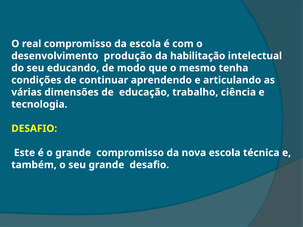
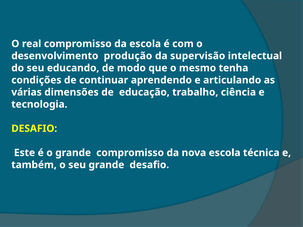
habilitação: habilitação -> supervisão (198, 56)
